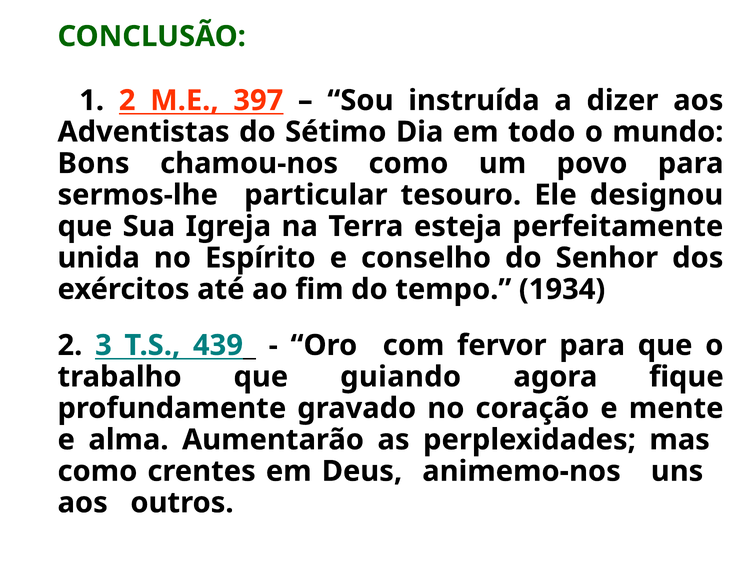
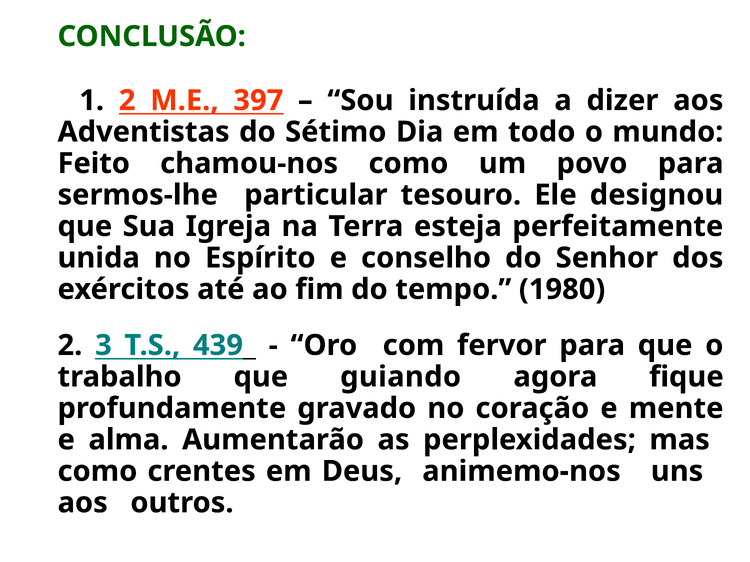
Bons: Bons -> Feito (94, 164)
1934: 1934 -> 1980 (562, 290)
